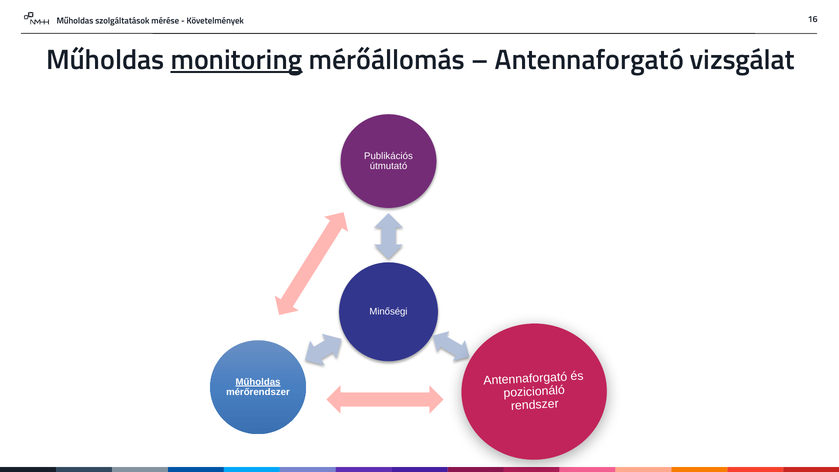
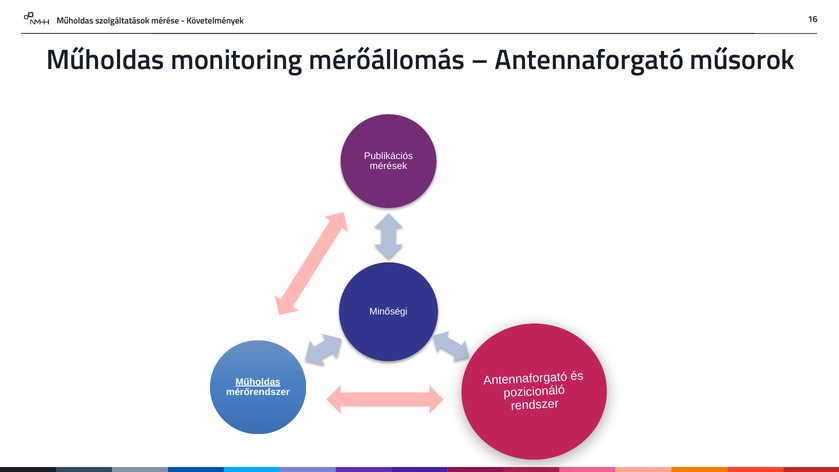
monitoring underline: present -> none (237, 60)
vizsgálat: vizsgálat -> műsorok (742, 60)
útmutató: útmutató -> mérések (388, 166)
